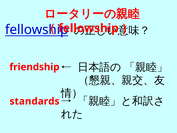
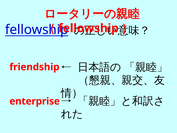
standards: standards -> enterprise (35, 101)
